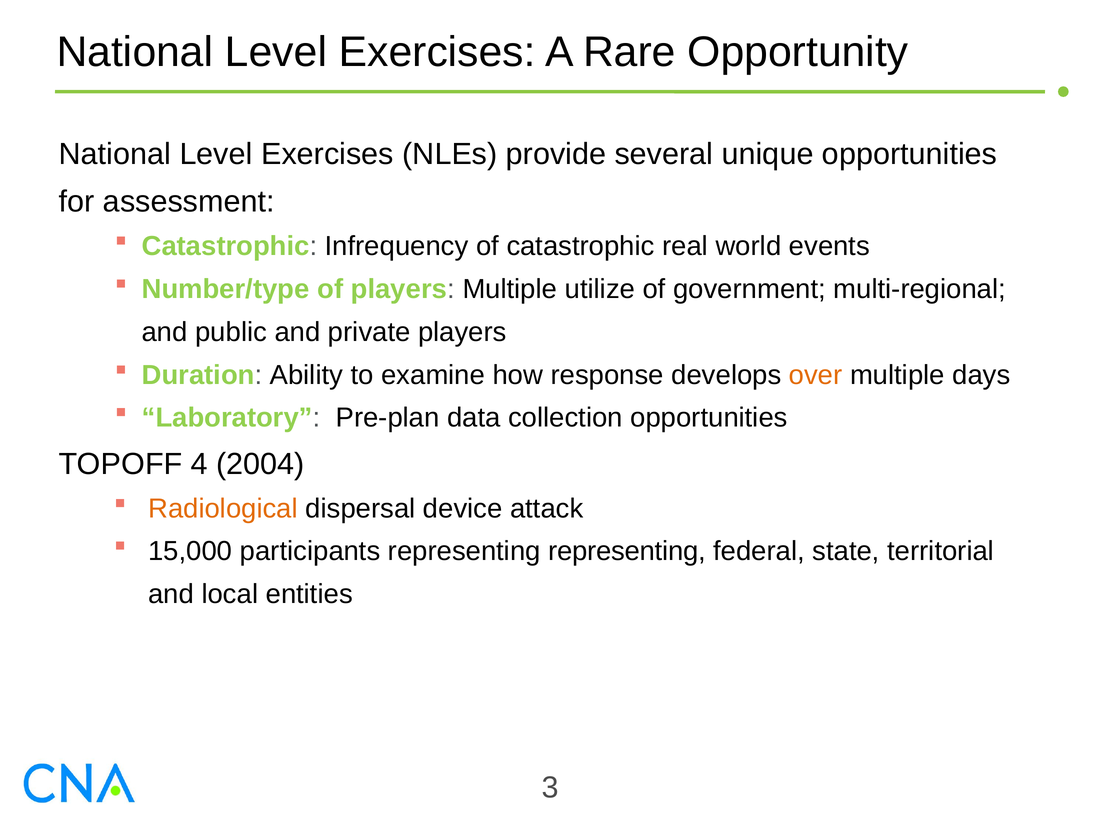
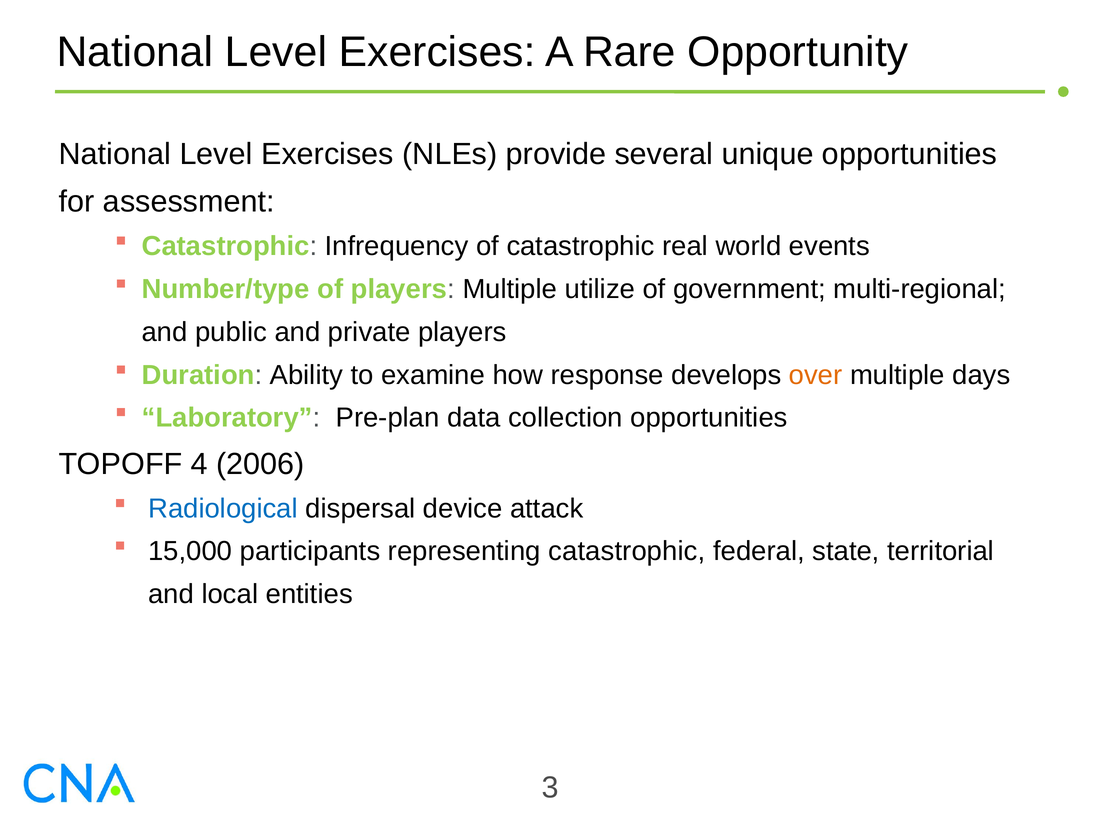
2004: 2004 -> 2006 (260, 464)
Radiological colour: orange -> blue (223, 508)
representing representing: representing -> catastrophic (627, 551)
